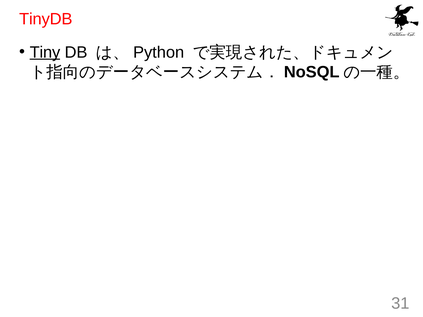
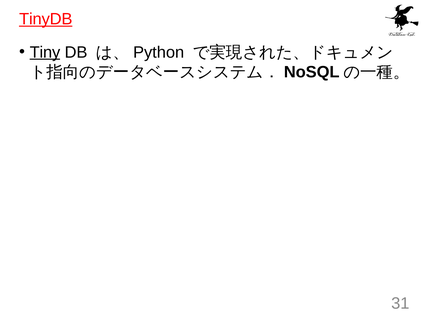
TinyDB underline: none -> present (46, 19)
